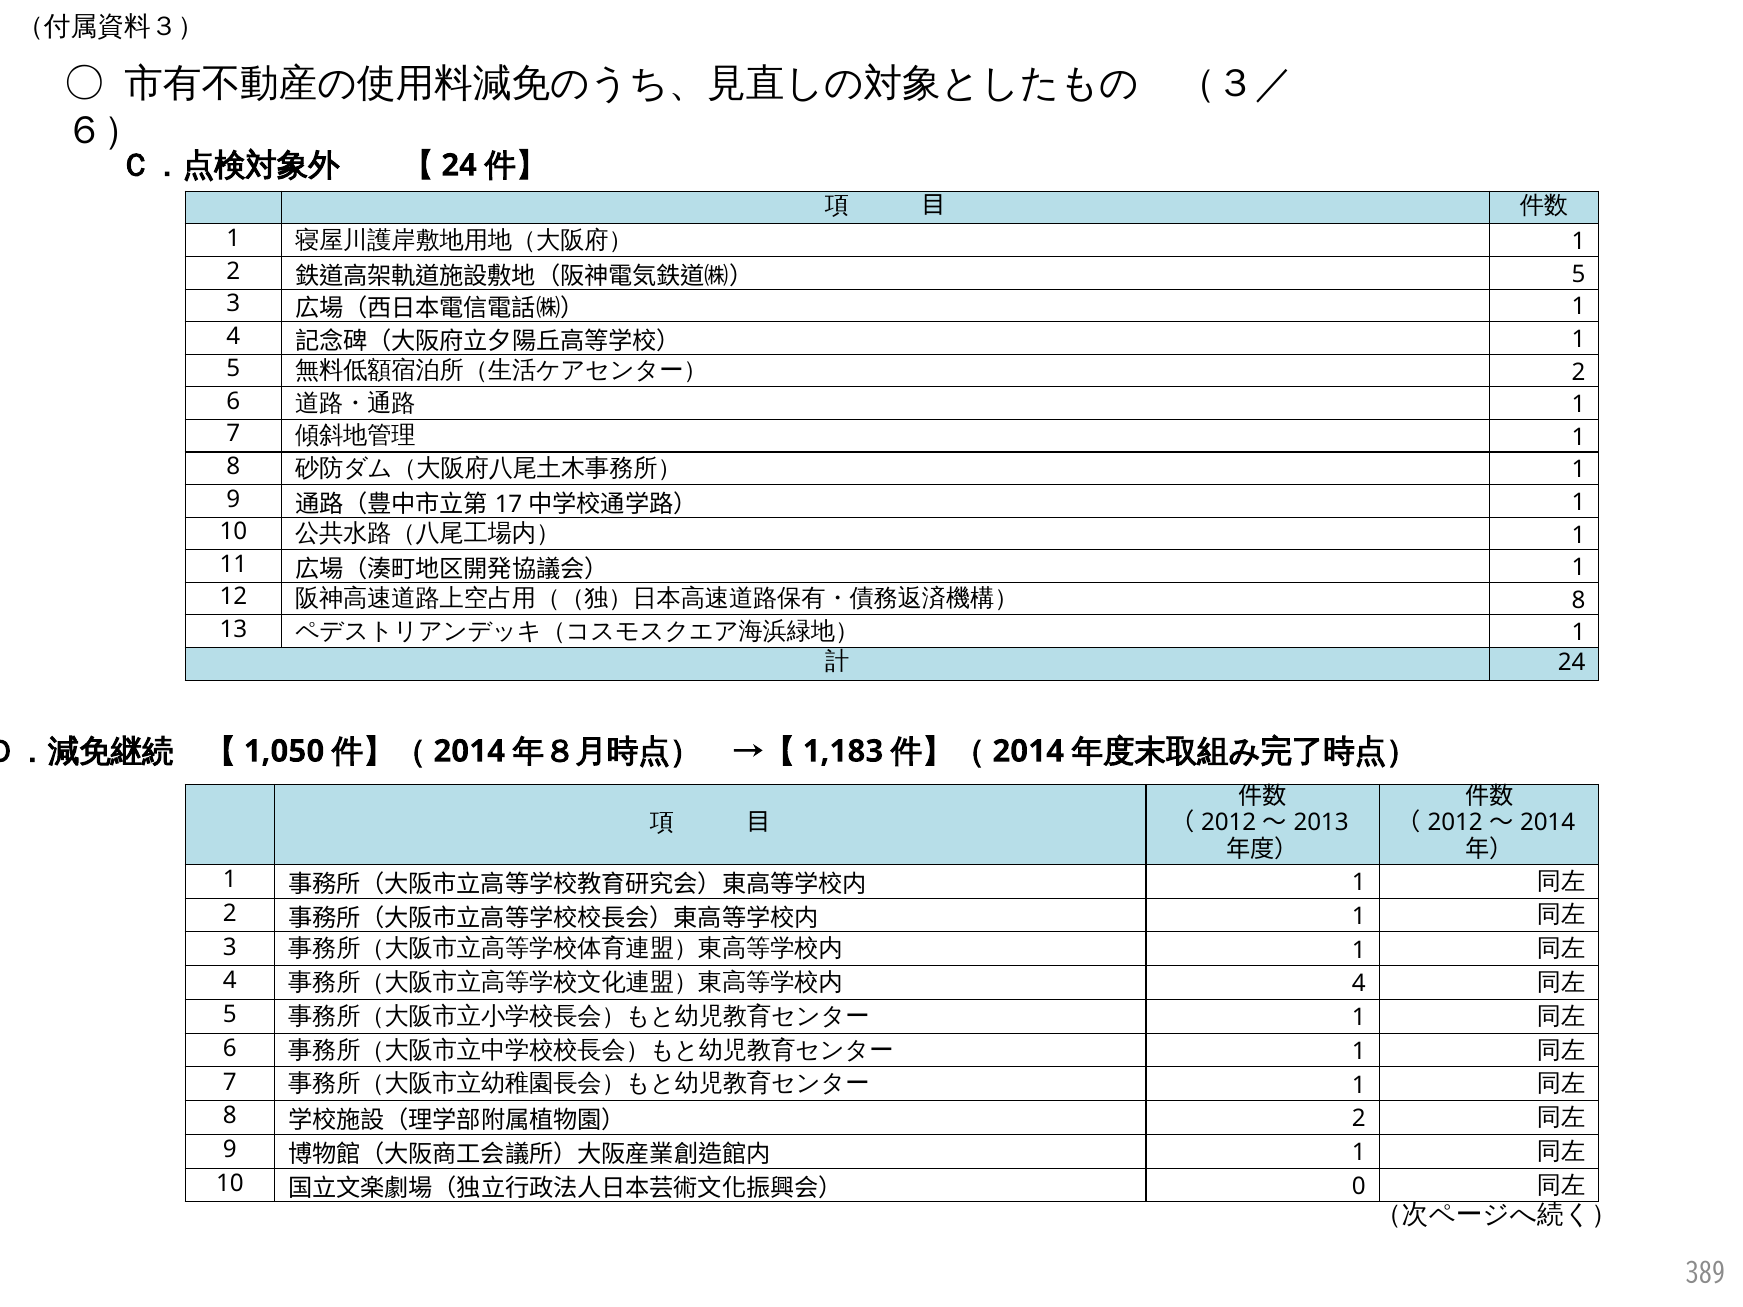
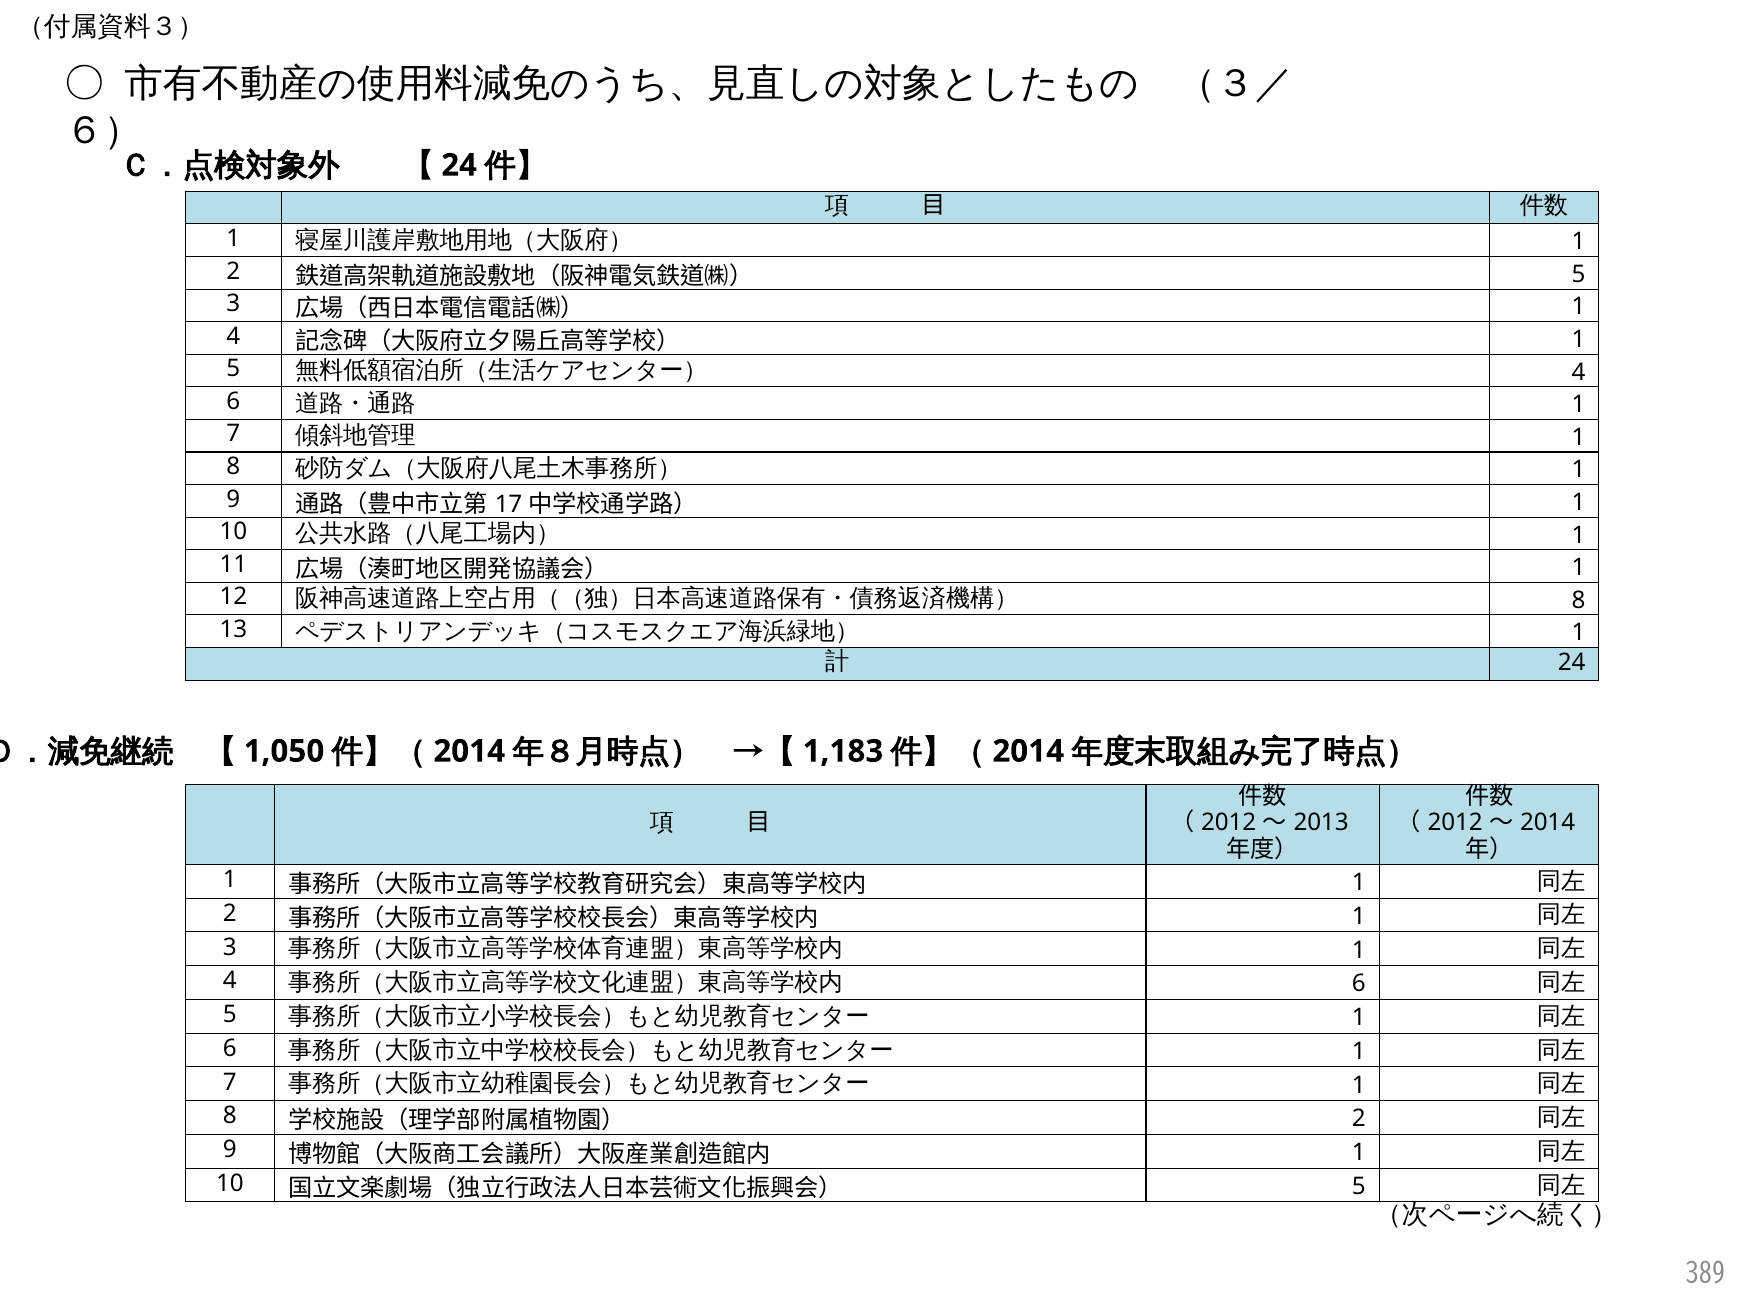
2: 2 -> 4 (1579, 372)
4: 4 -> 6 (1359, 984)
0: 0 -> 5 (1359, 1187)
